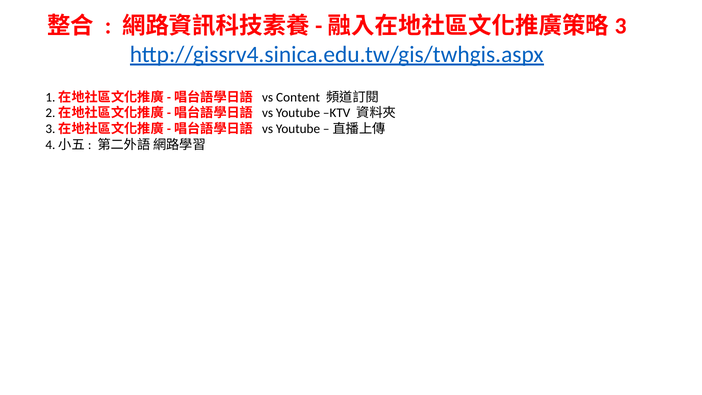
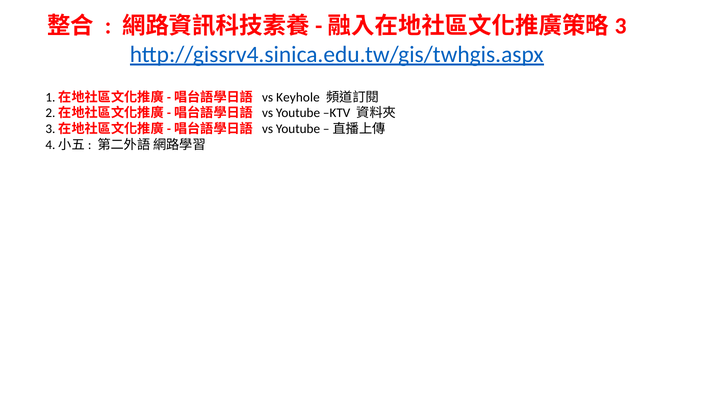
Content: Content -> Keyhole (298, 97)
